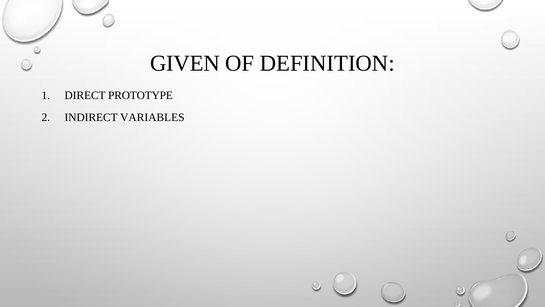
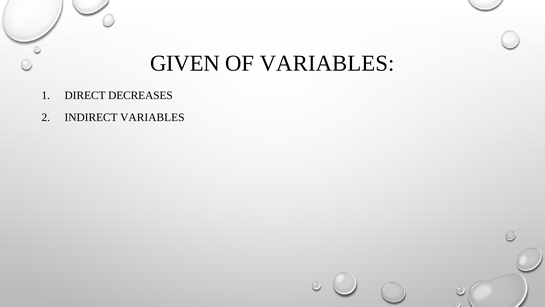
OF DEFINITION: DEFINITION -> VARIABLES (327, 63)
PROTOTYPE: PROTOTYPE -> DECREASES (140, 95)
